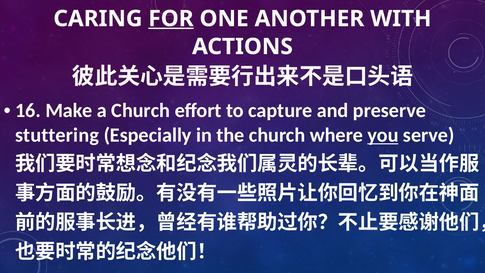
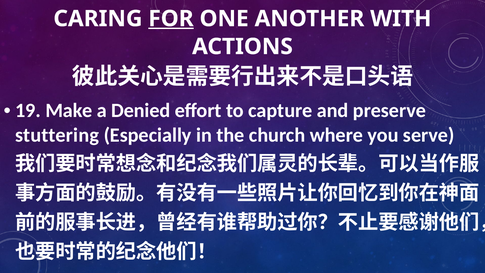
16: 16 -> 19 (28, 110)
a Church: Church -> Denied (141, 110)
you underline: present -> none (383, 135)
